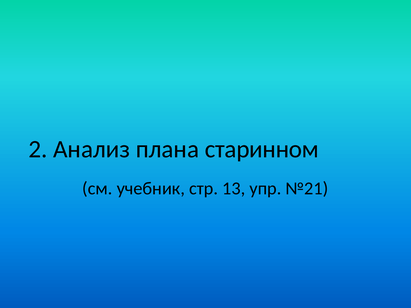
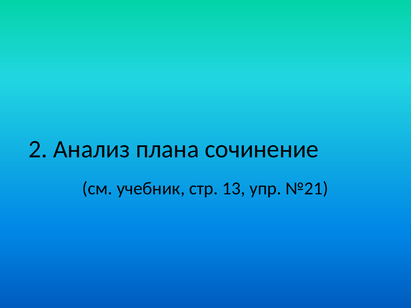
старинном: старинном -> сочинение (262, 149)
